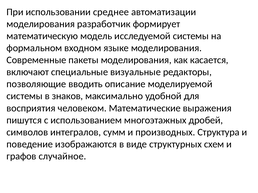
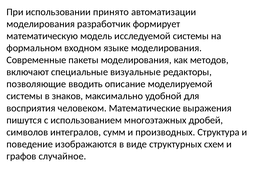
среднее: среднее -> принято (111, 12)
касается: касается -> методов (209, 60)
